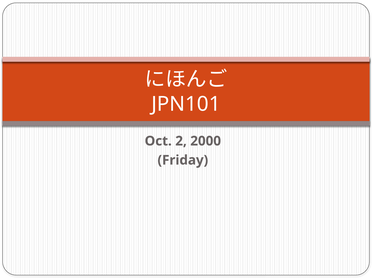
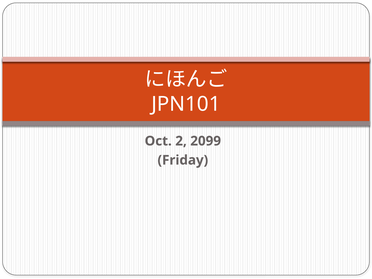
2000: 2000 -> 2099 (206, 141)
